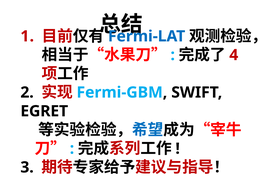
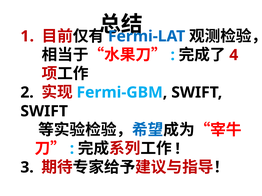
EGRET: EGRET -> SWIFT (44, 111)
